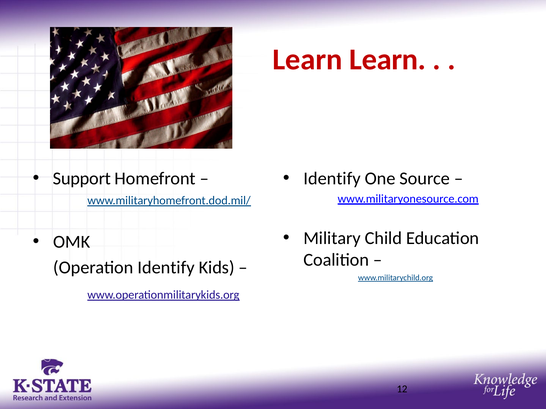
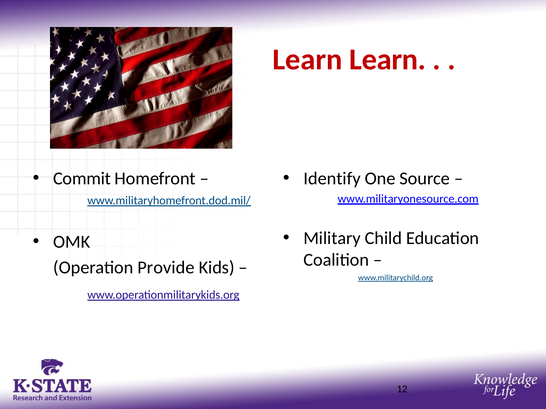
Support: Support -> Commit (82, 179)
Operation Identify: Identify -> Provide (166, 268)
